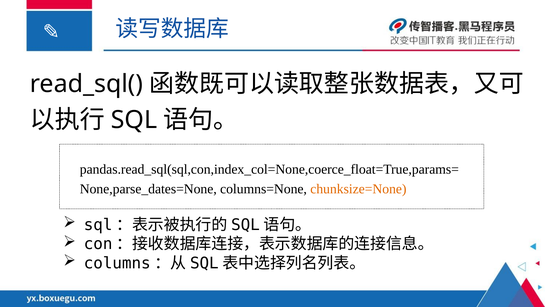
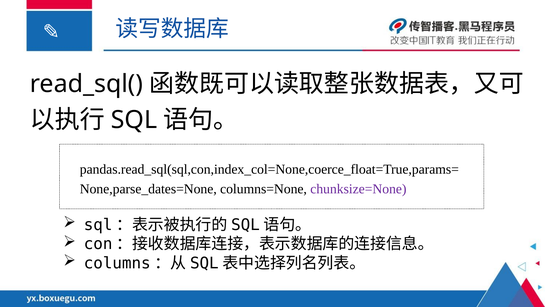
chunksize=None colour: orange -> purple (358, 189)
